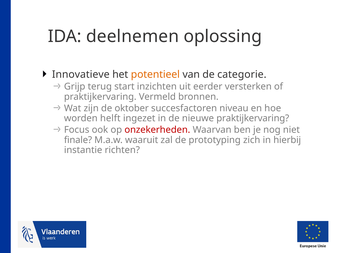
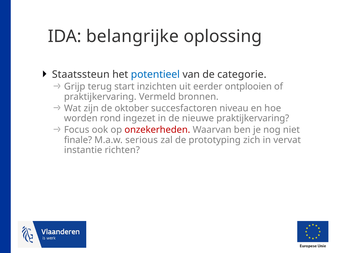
deelnemen: deelnemen -> belangrijke (132, 36)
Innovatieve: Innovatieve -> Staatssteun (81, 74)
potentieel colour: orange -> blue (155, 74)
versterken: versterken -> ontplooien (248, 87)
helft: helft -> rond (110, 118)
waaruit: waaruit -> serious (142, 140)
hierbij: hierbij -> vervat (287, 140)
